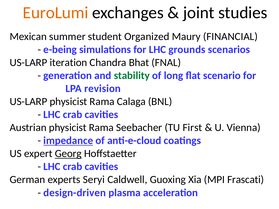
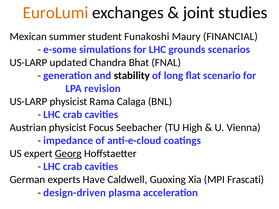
Organized: Organized -> Funakoshi (147, 37)
e-being: e-being -> e-some (60, 50)
iteration: iteration -> updated (68, 63)
stability colour: green -> black (132, 76)
Austrian physicist Rama: Rama -> Focus (101, 128)
First: First -> High (193, 128)
impedance underline: present -> none (68, 141)
Seryi: Seryi -> Have (94, 180)
